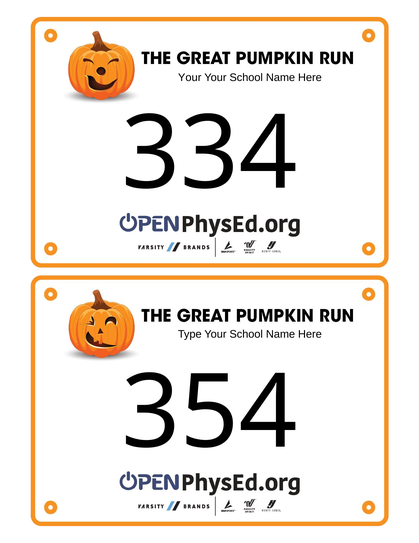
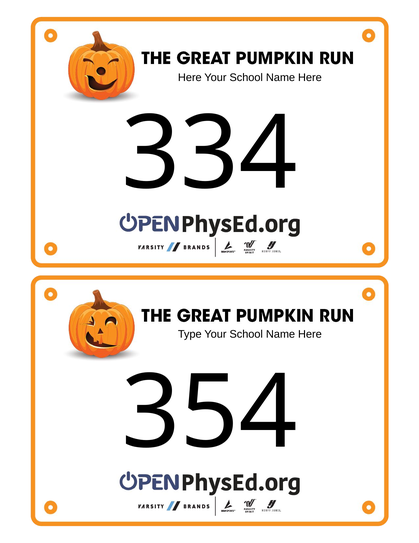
Your: Your -> Here (190, 78)
